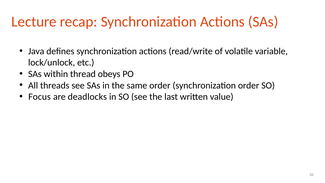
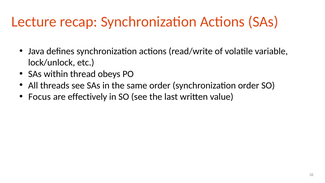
deadlocks: deadlocks -> effectively (87, 97)
